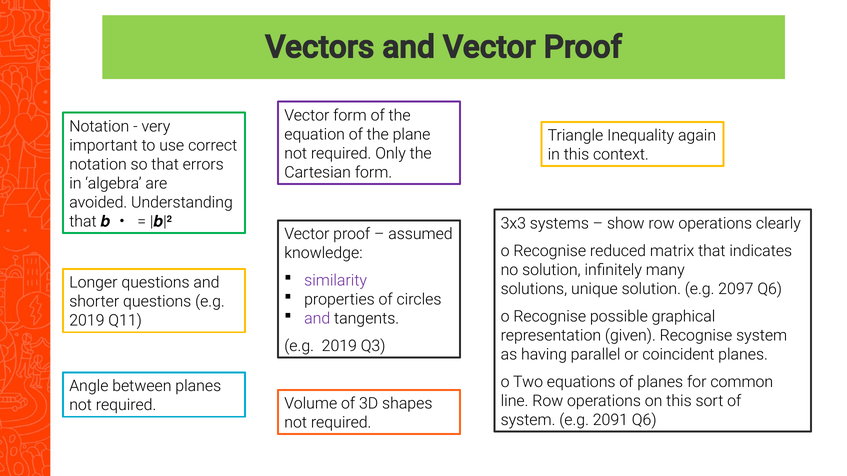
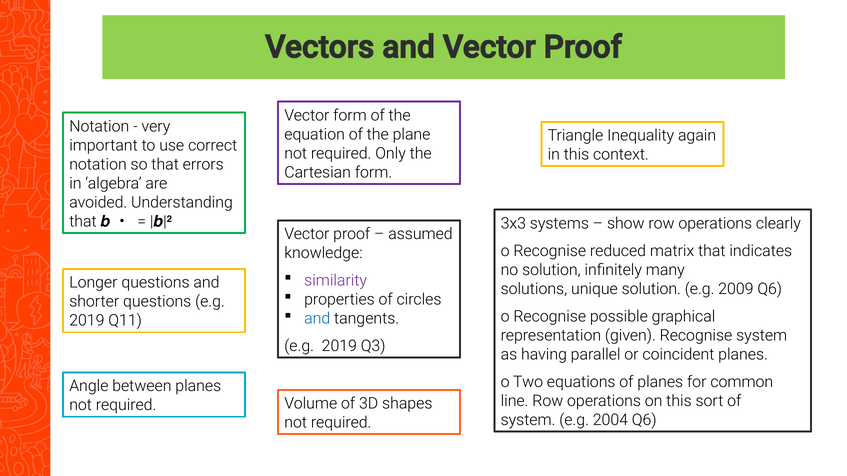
2097: 2097 -> 2009 (736, 289)
and colour: purple -> blue (317, 319)
2091: 2091 -> 2004 (610, 420)
